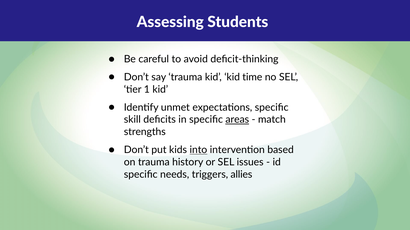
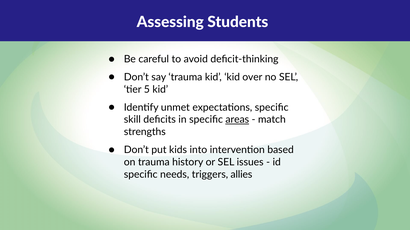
time: time -> over (252, 77)
1: 1 -> 5 (147, 90)
into underline: present -> none (198, 150)
